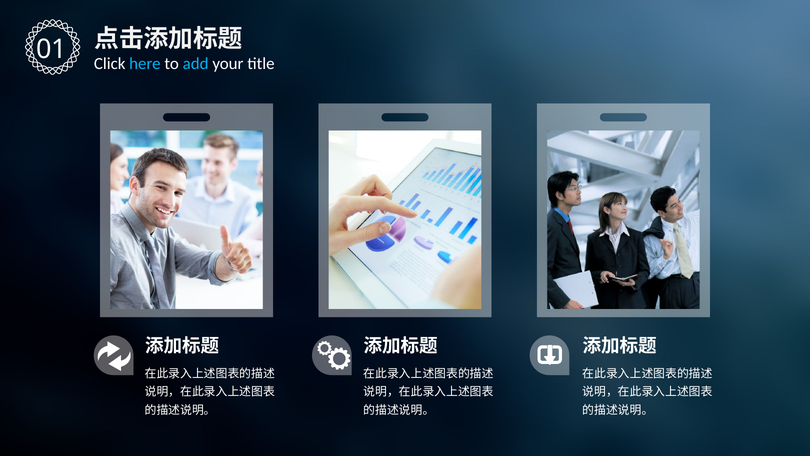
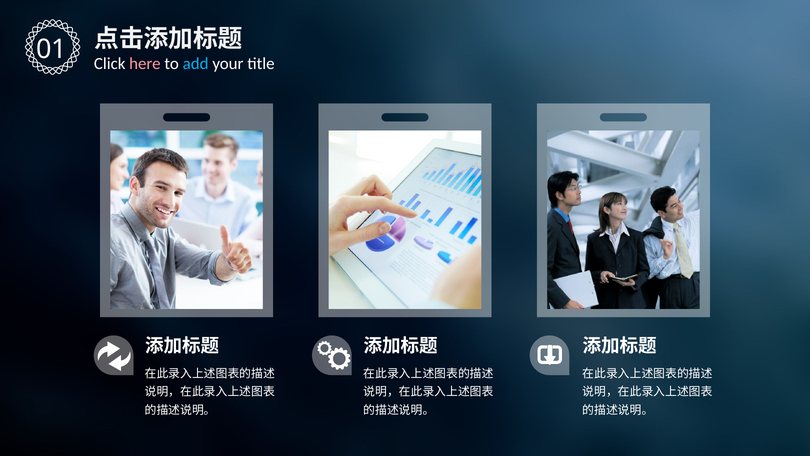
here colour: light blue -> pink (145, 64)
